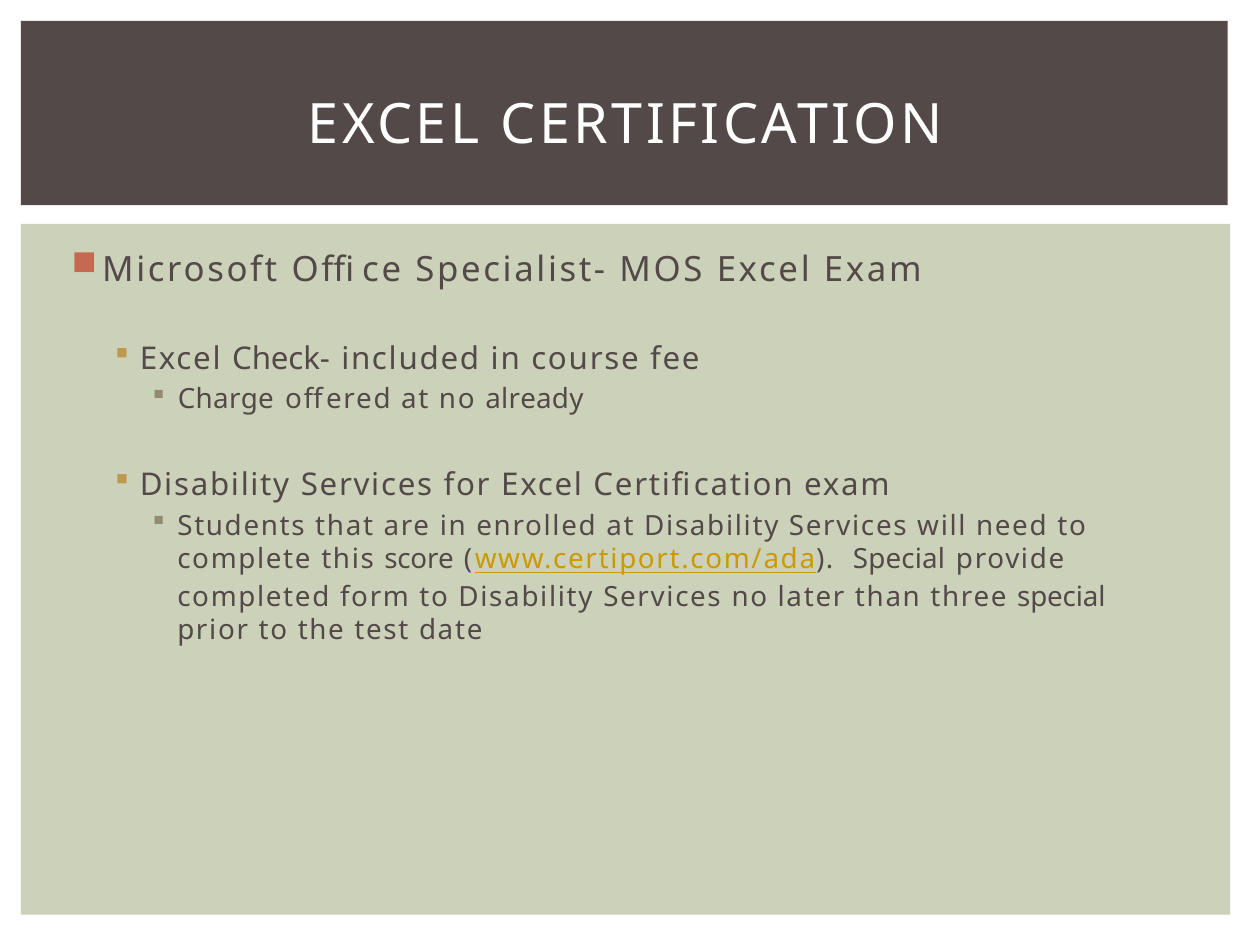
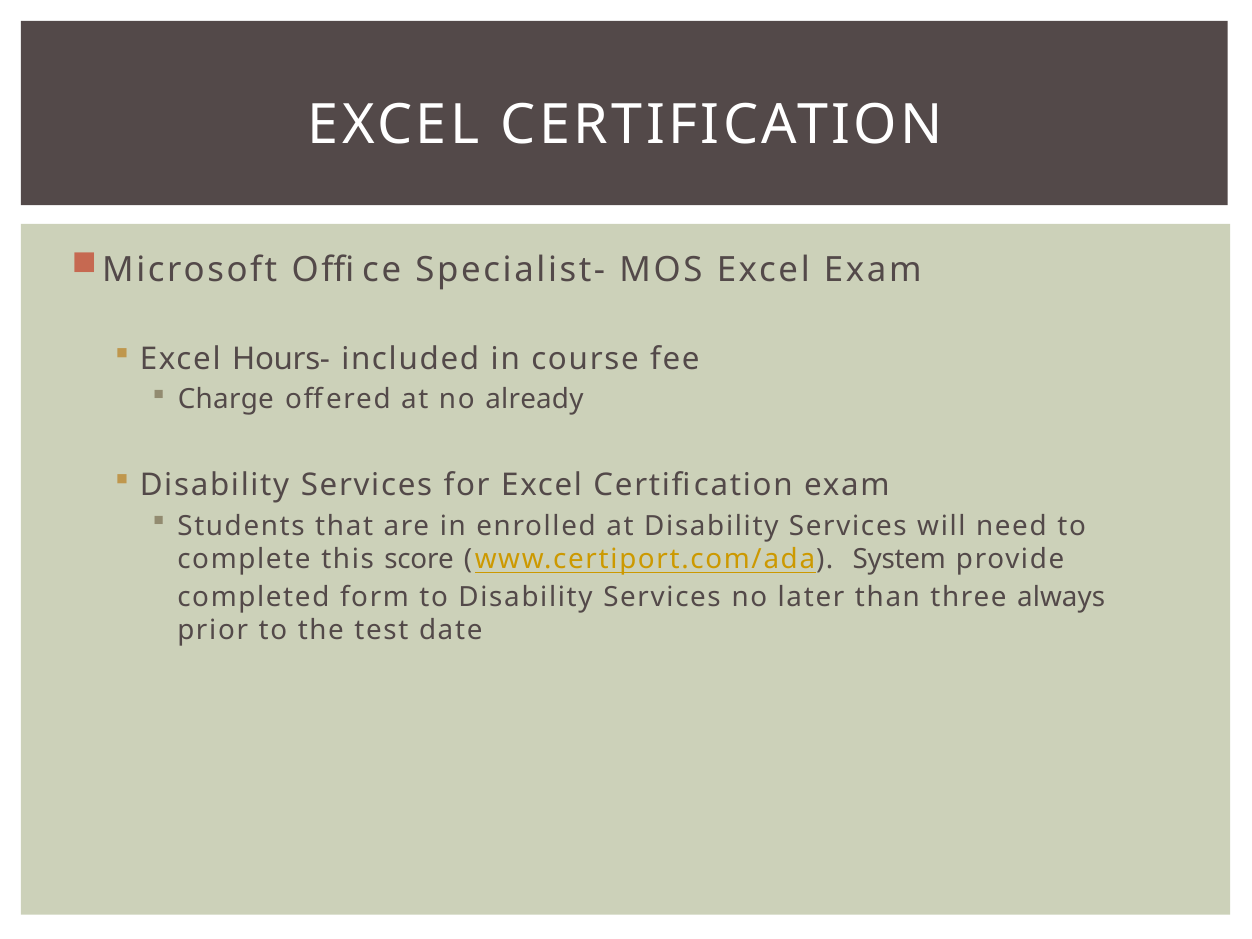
Check-: Check- -> Hours- (281, 359)
www.certiport.com/ada Special: Special -> System (899, 560)
three special: special -> always (1061, 597)
